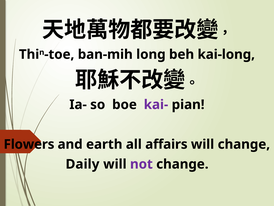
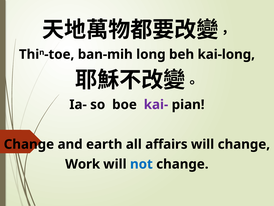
Flowers: Flowers -> Change (29, 144)
Daily: Daily -> Work (83, 164)
not colour: purple -> blue (141, 164)
